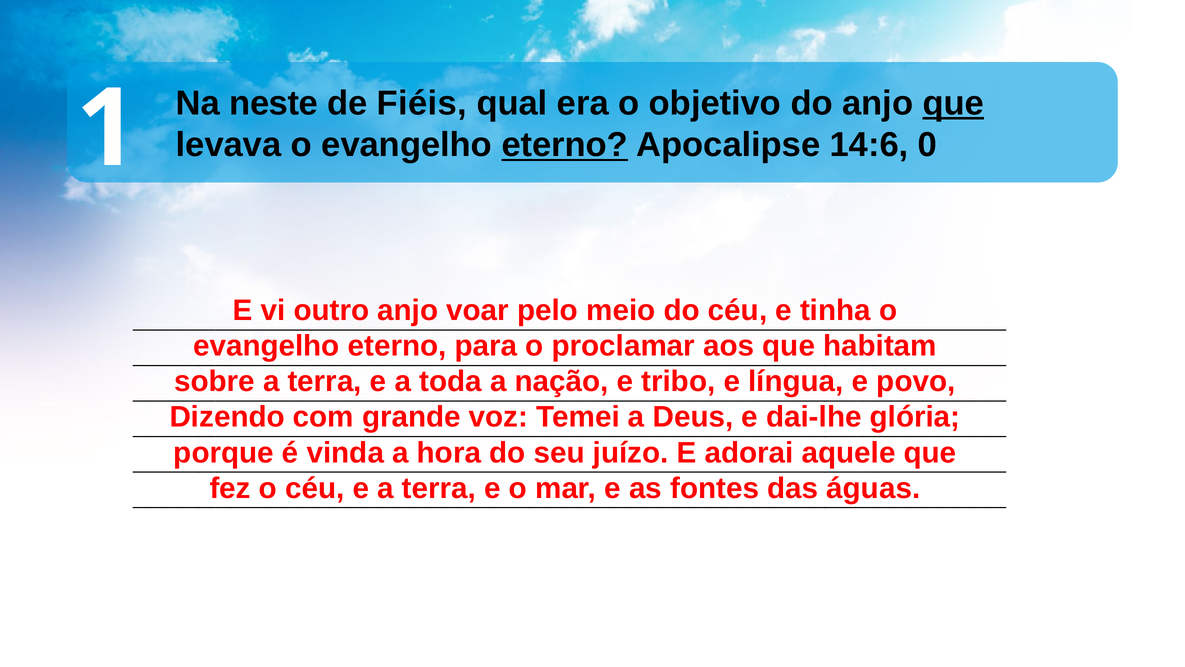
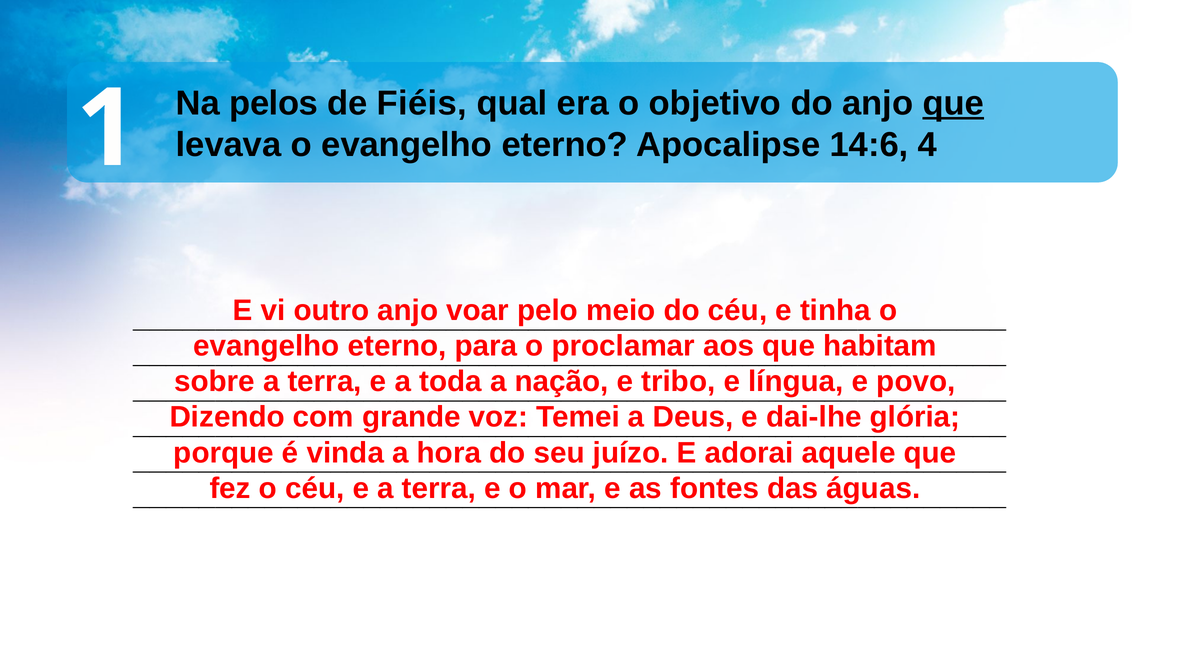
neste: neste -> pelos (274, 103)
eterno underline: present -> none (565, 145)
0: 0 -> 4 (928, 145)
